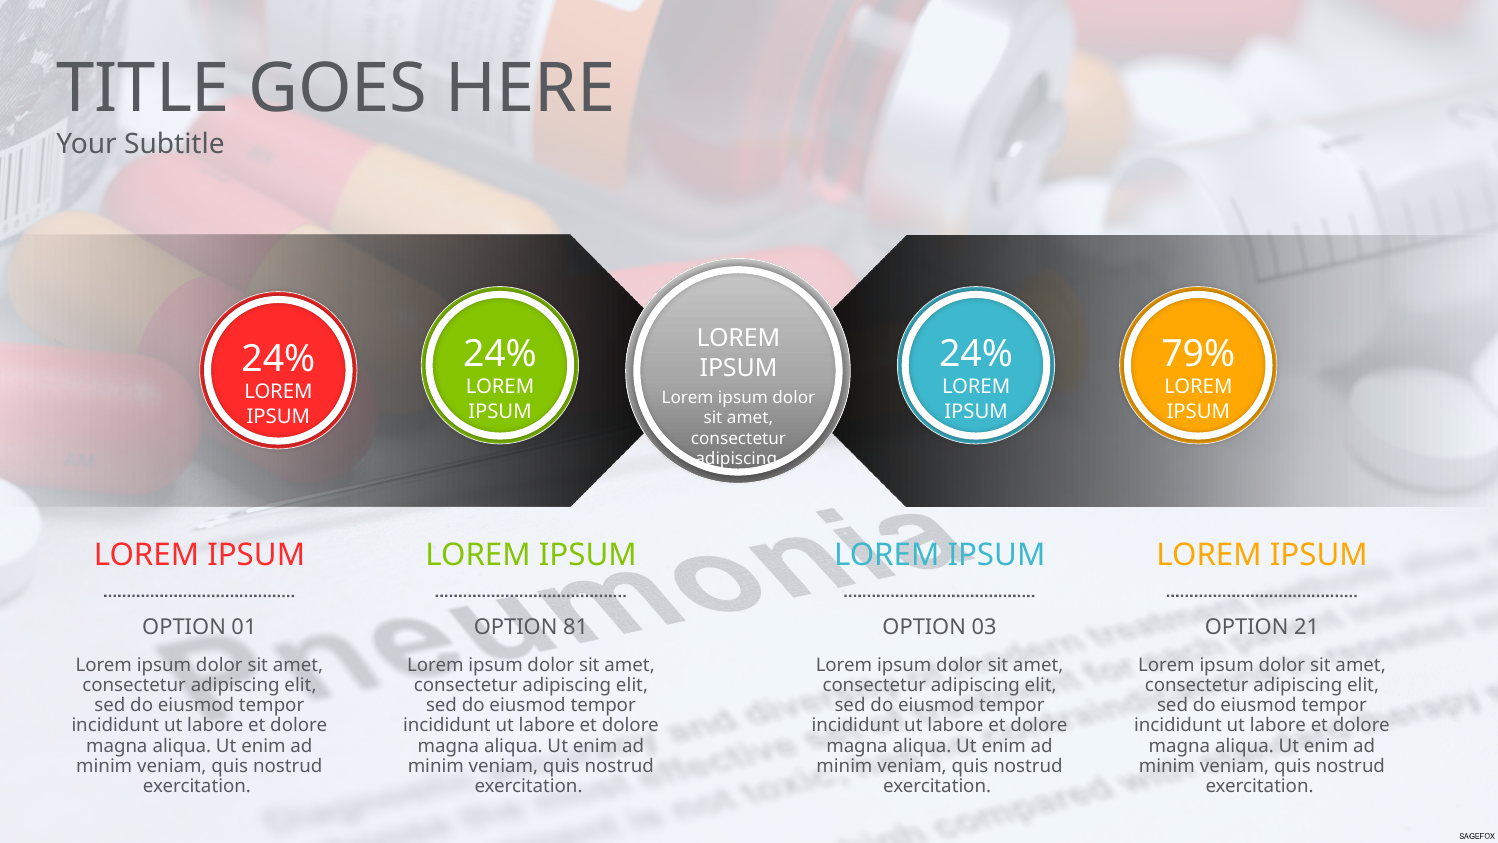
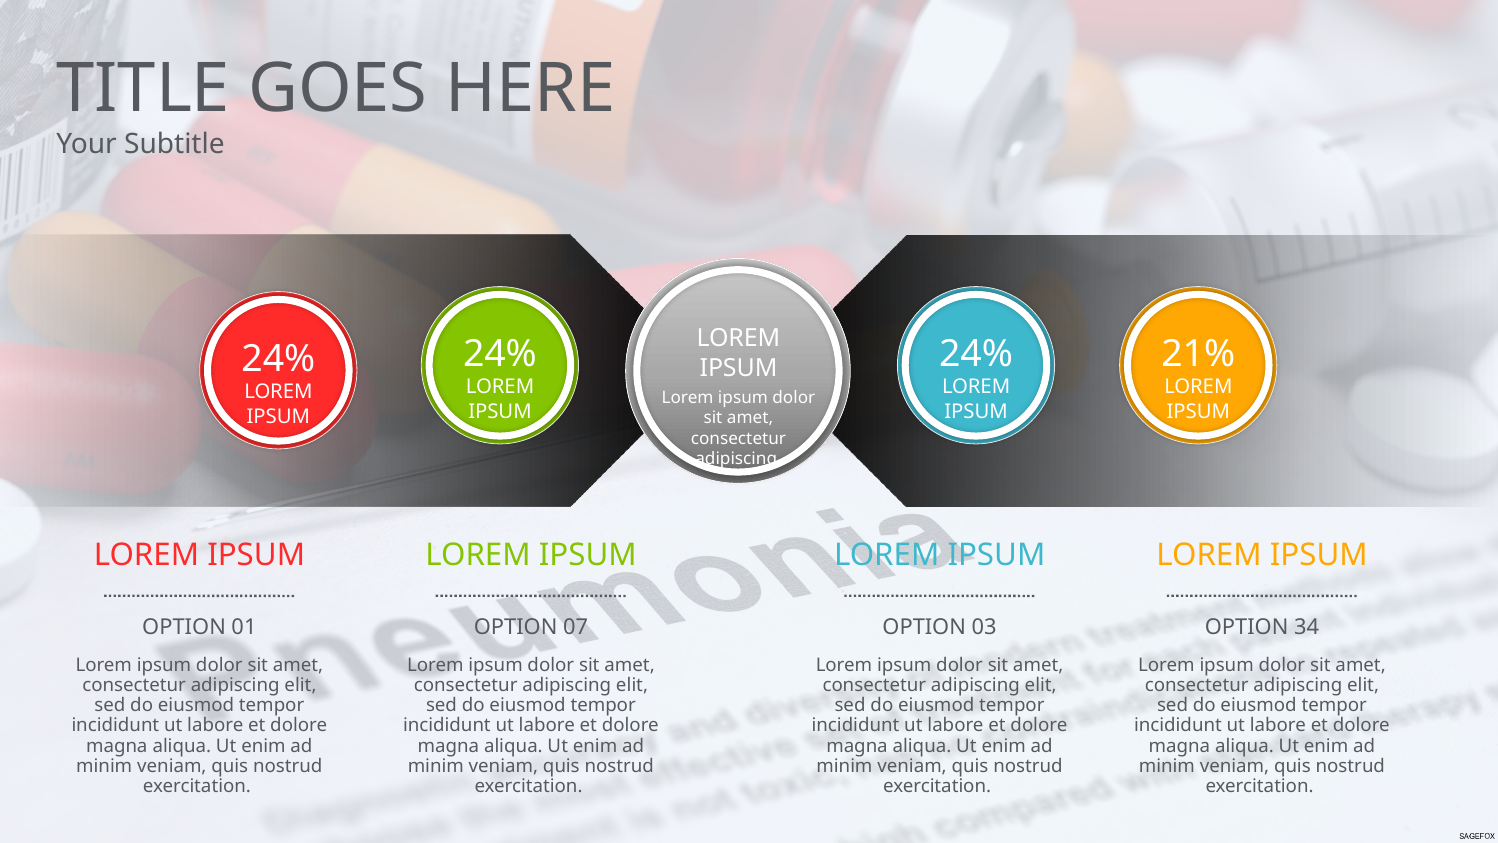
79%: 79% -> 21% (1198, 354)
81: 81 -> 07 (576, 627)
21: 21 -> 34 (1307, 627)
